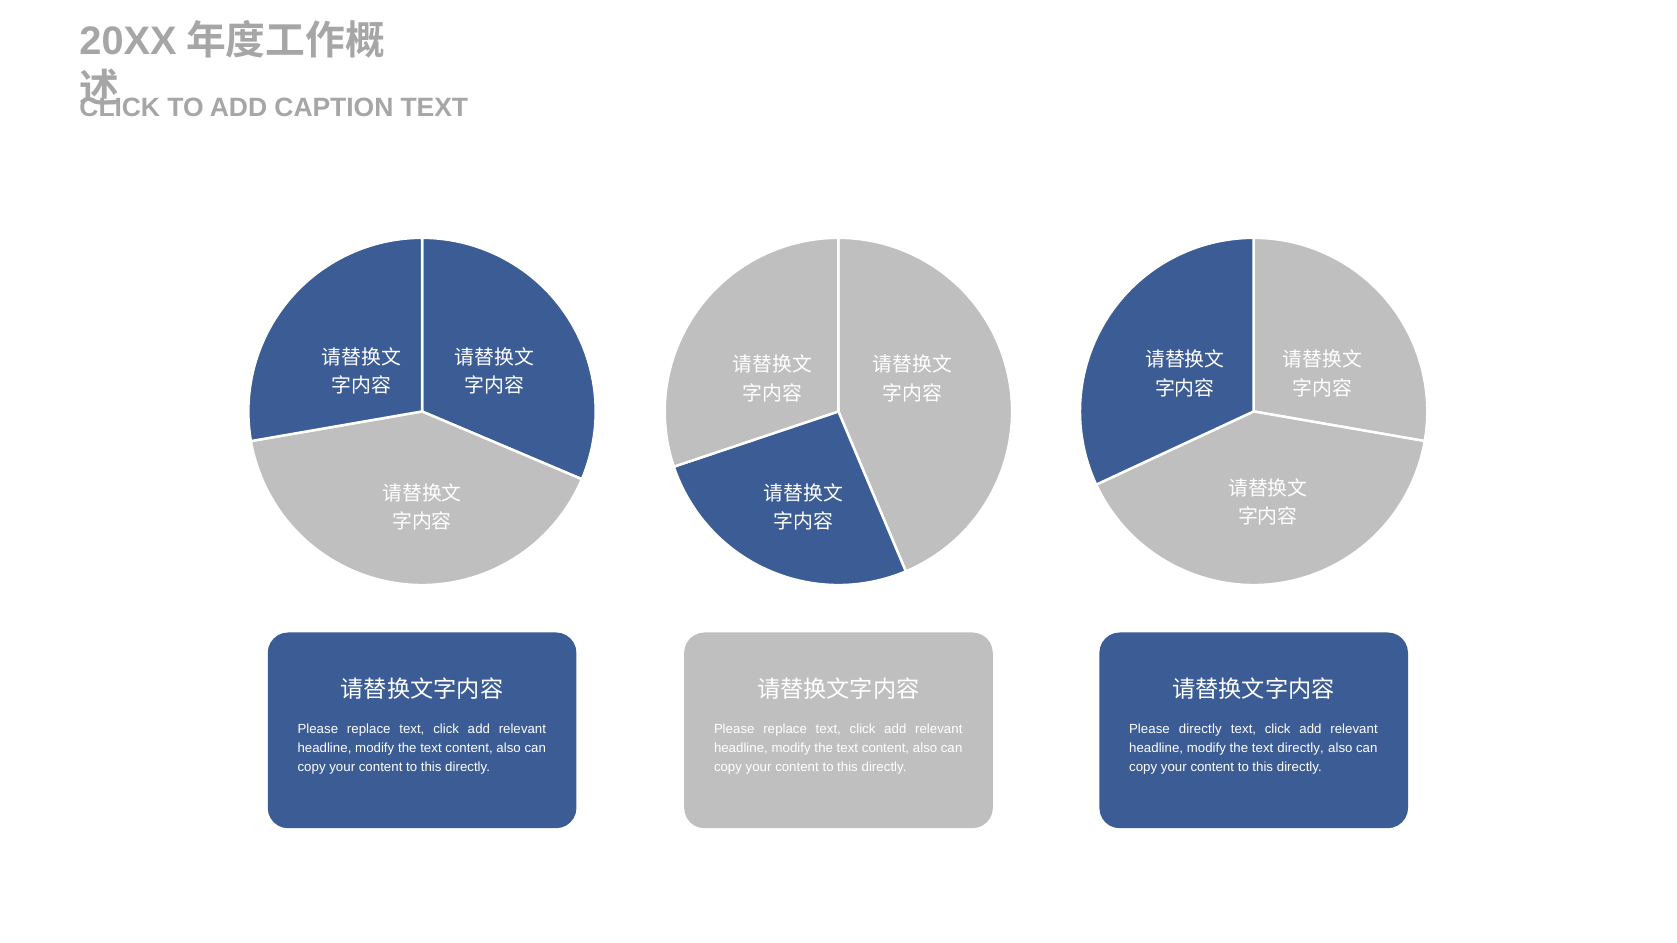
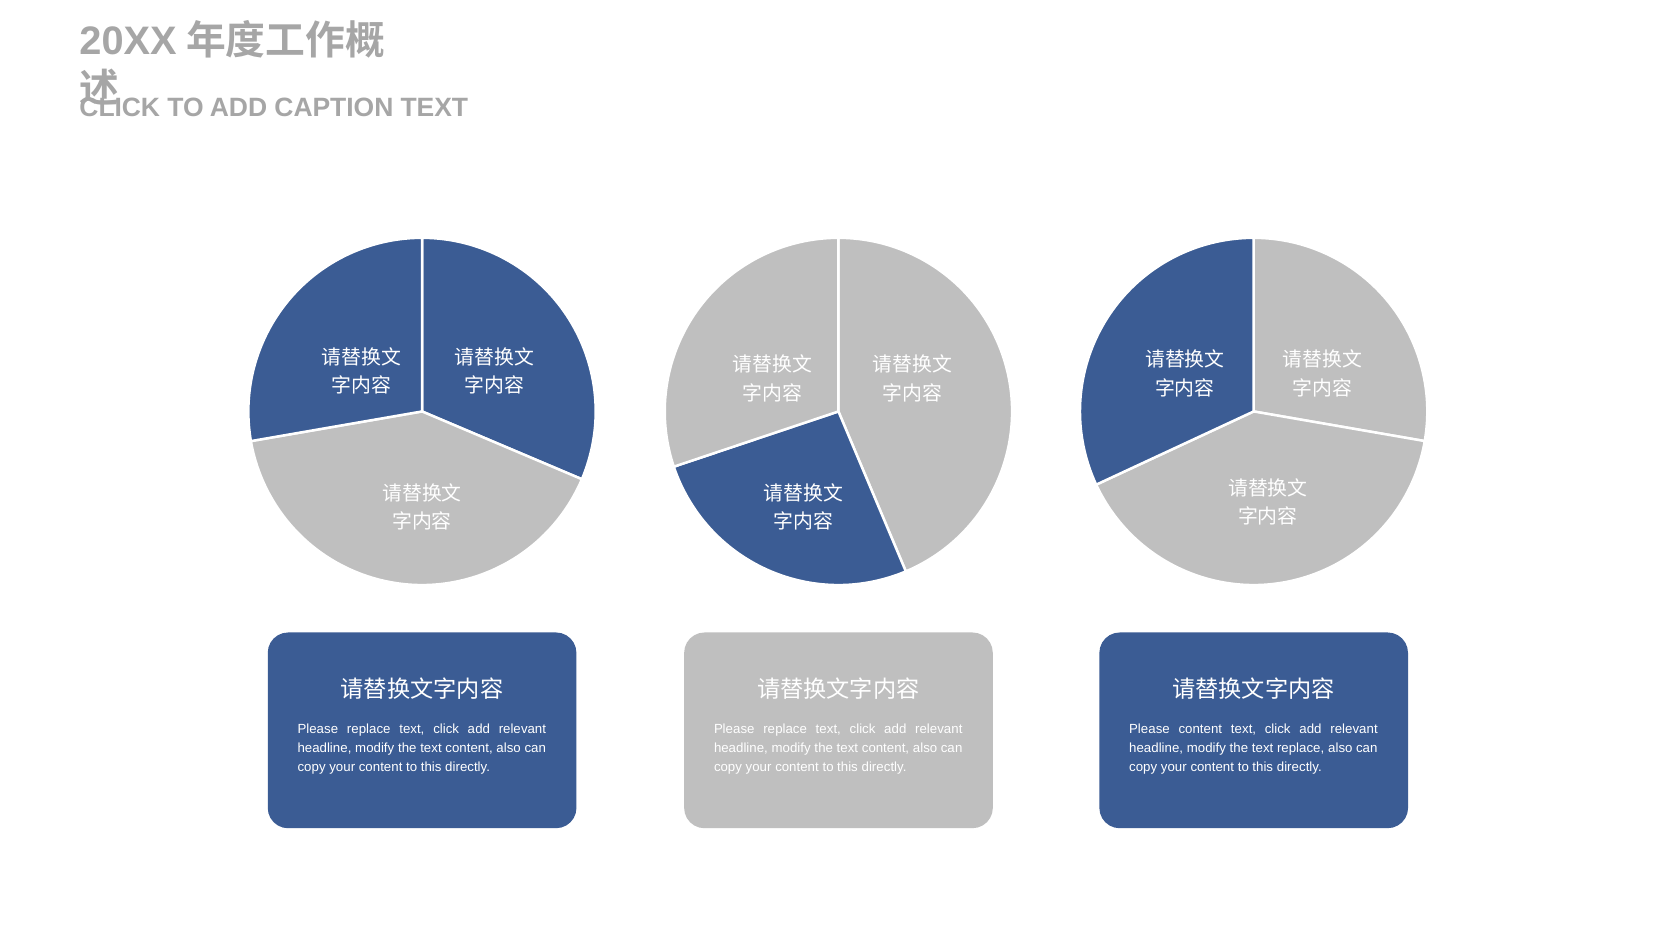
Please directly: directly -> content (1200, 729)
text directly: directly -> replace (1301, 748)
